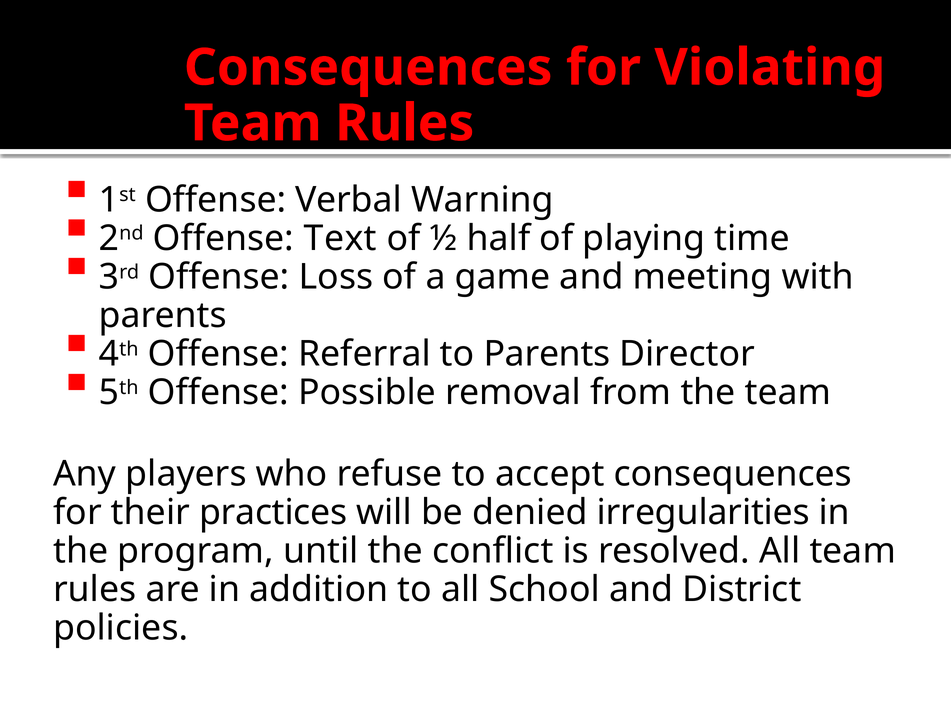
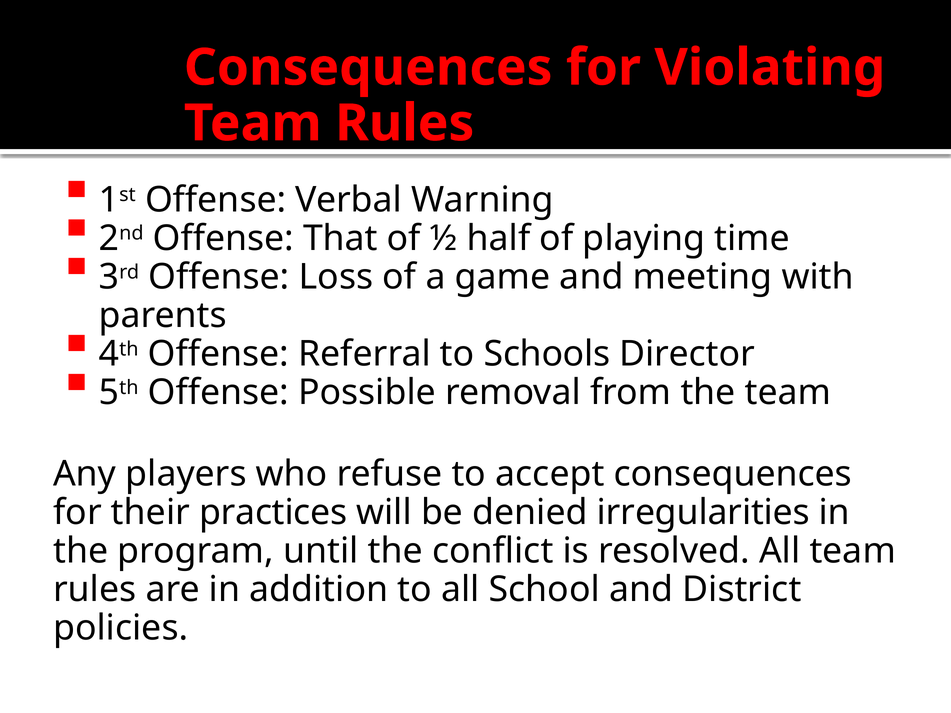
Text: Text -> That (340, 238)
to Parents: Parents -> Schools (547, 354)
